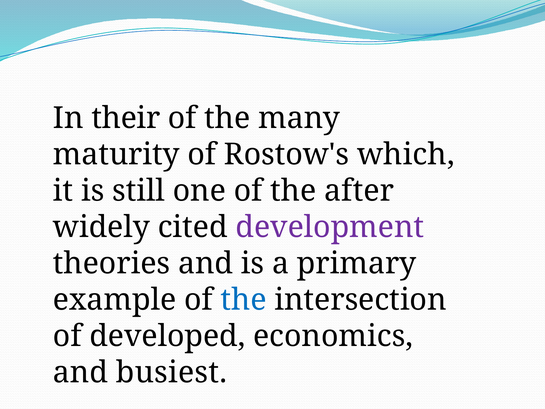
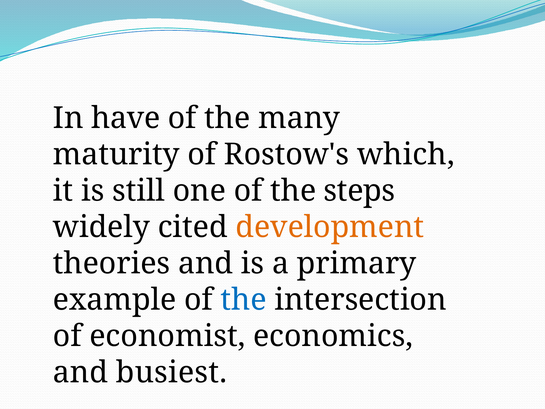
their: their -> have (126, 118)
after: after -> steps (359, 191)
development colour: purple -> orange (330, 227)
developed: developed -> economist (167, 336)
